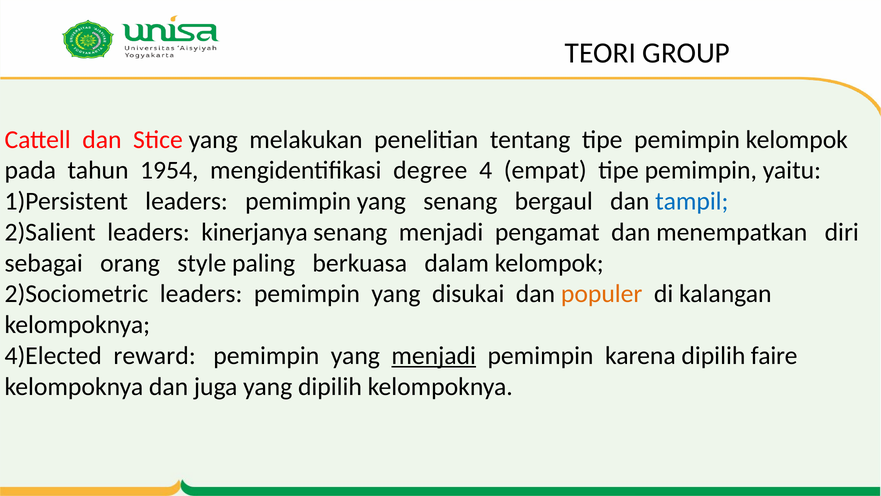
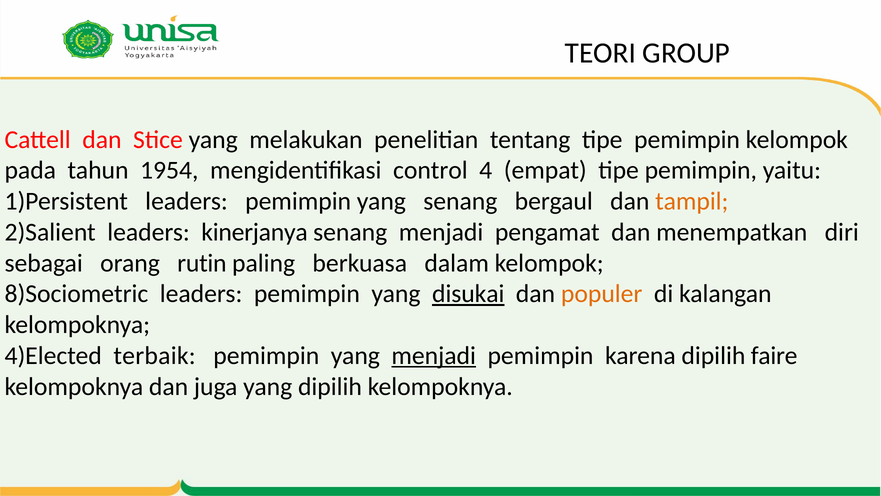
degree: degree -> control (430, 170)
tampil colour: blue -> orange (692, 201)
style: style -> rutin (202, 263)
2)Sociometric: 2)Sociometric -> 8)Sociometric (76, 294)
disukai underline: none -> present (468, 294)
reward: reward -> terbaik (155, 355)
